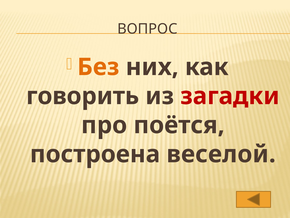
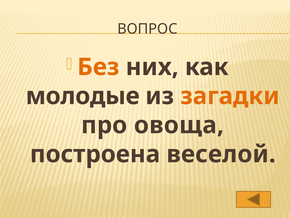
говорить: говорить -> молодые (83, 96)
загадки colour: red -> orange (230, 96)
поётся: поётся -> овоща (179, 125)
